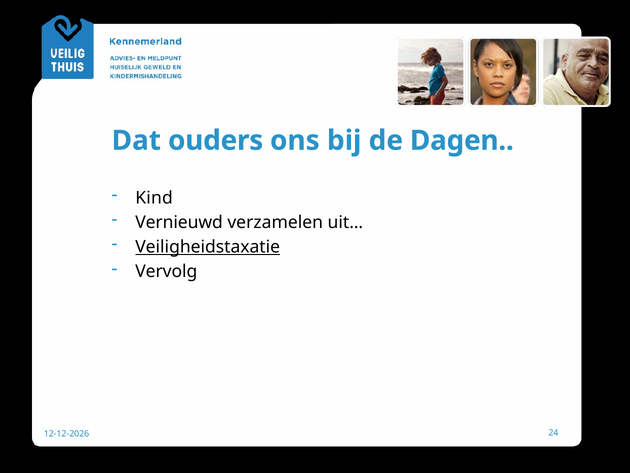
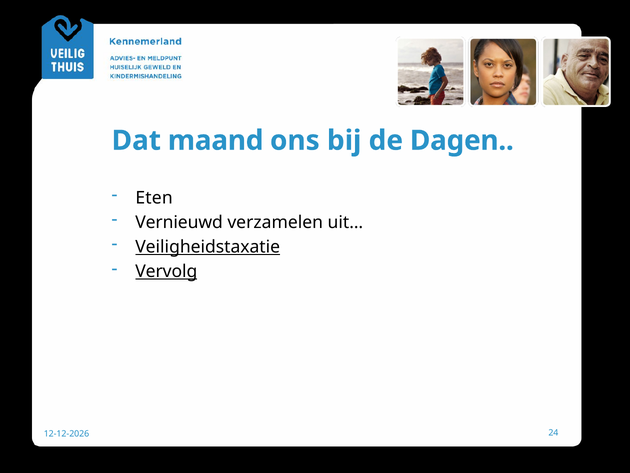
ouders: ouders -> maand (216, 140)
Kind: Kind -> Eten (154, 198)
Vervolg underline: none -> present (166, 271)
